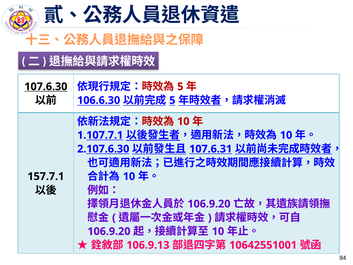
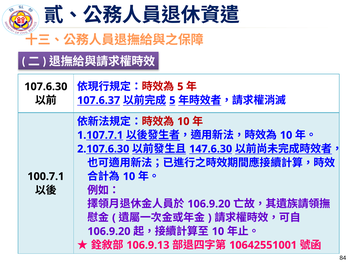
107.6.30 underline: present -> none (46, 87)
106.6.30: 106.6.30 -> 107.6.37 (99, 100)
107.6.31: 107.6.31 -> 147.6.30 (211, 149)
157.7.1: 157.7.1 -> 100.7.1 (46, 176)
